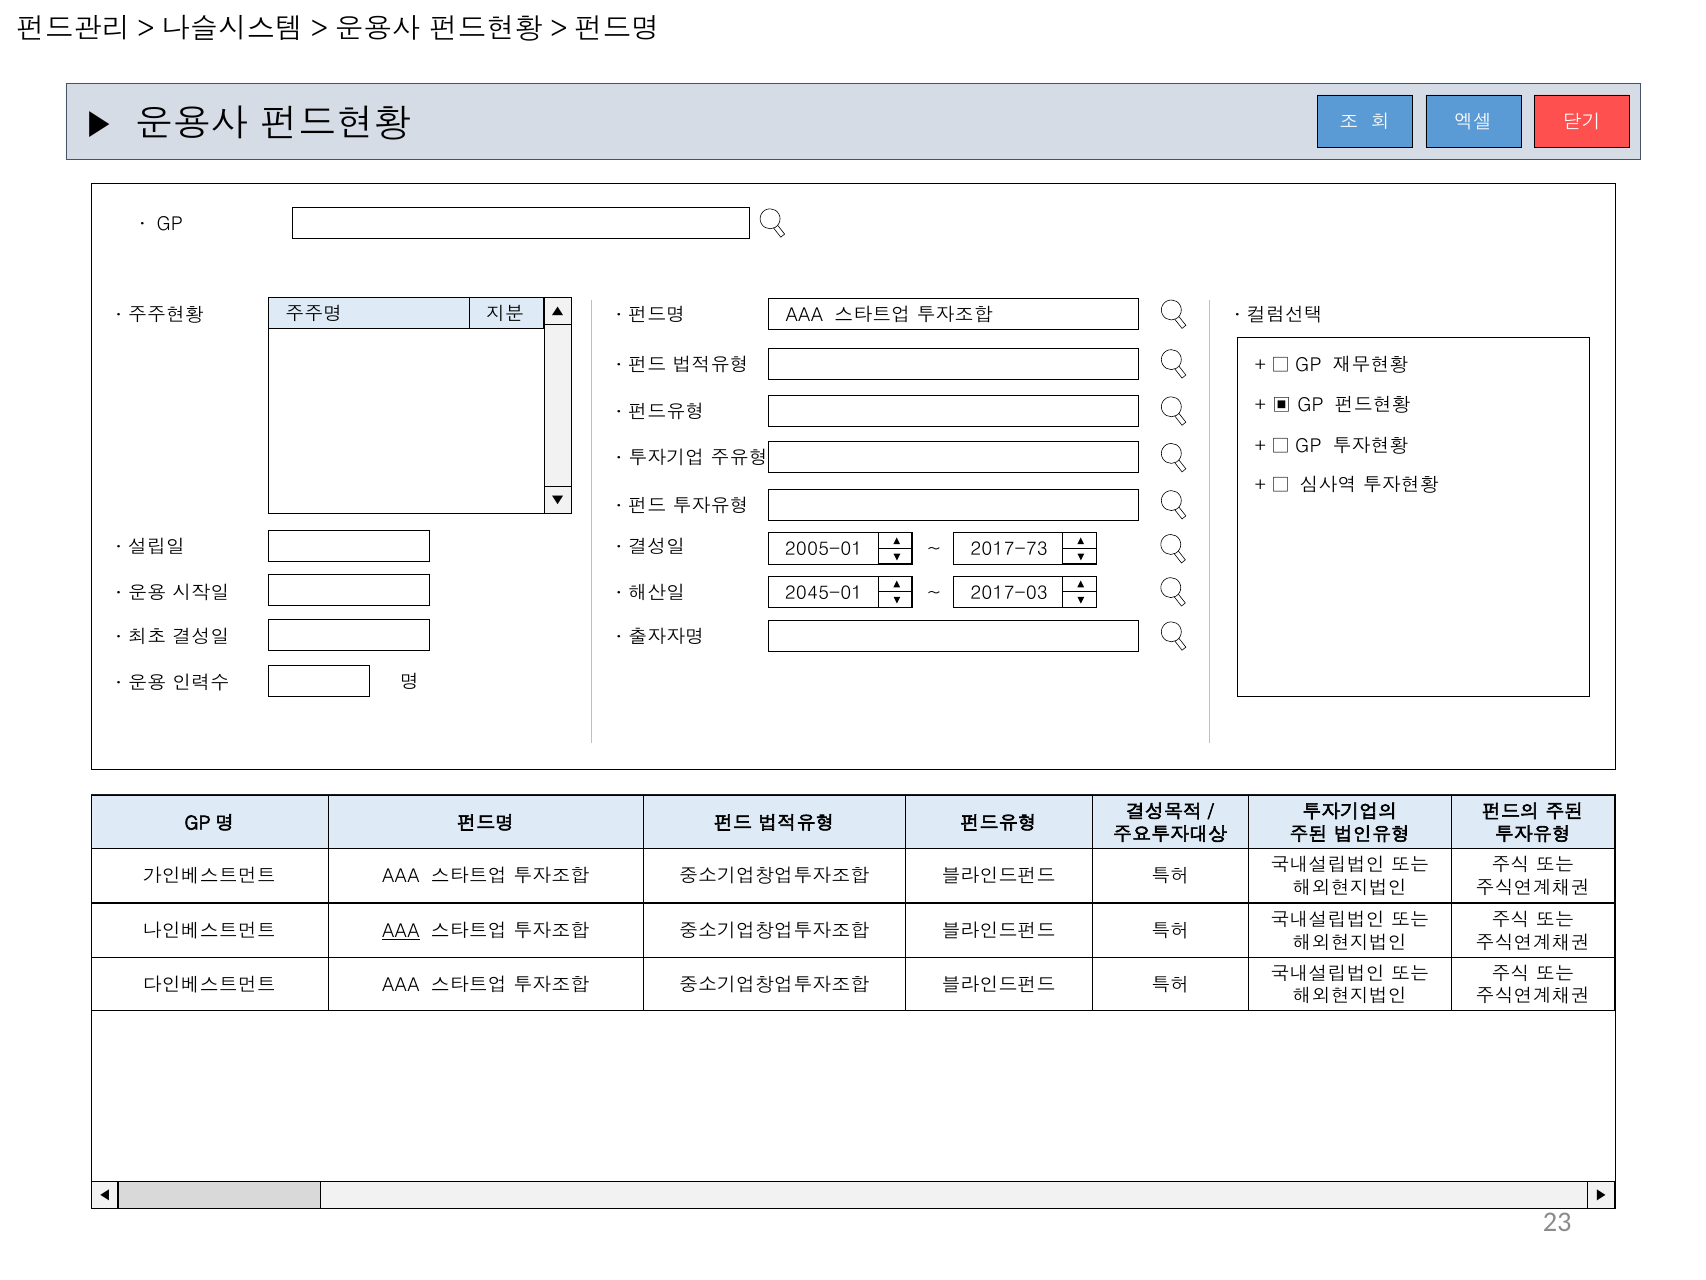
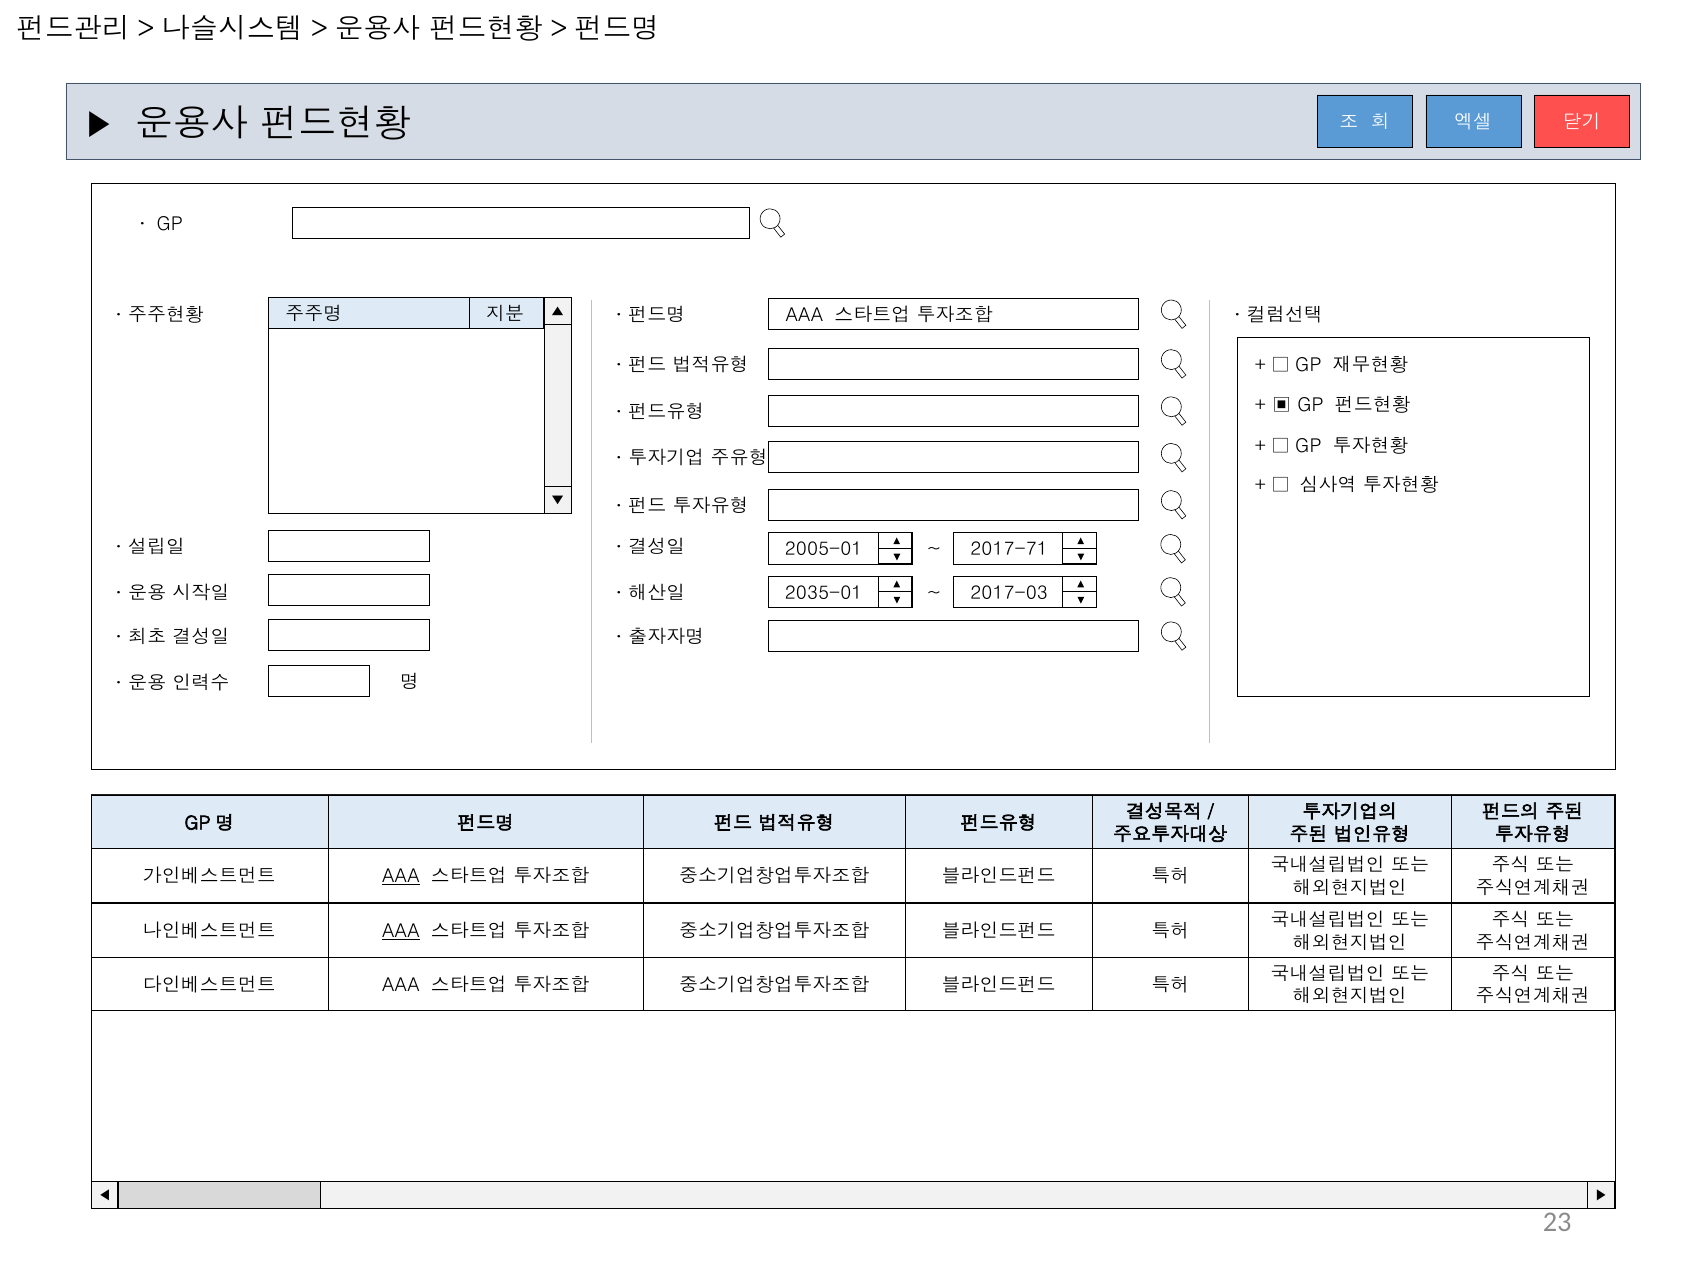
2017-73: 2017-73 -> 2017-71 (1009, 549)
2045-01: 2045-01 -> 2035-01 (824, 593)
AAA underline: none -> present (401, 876)
